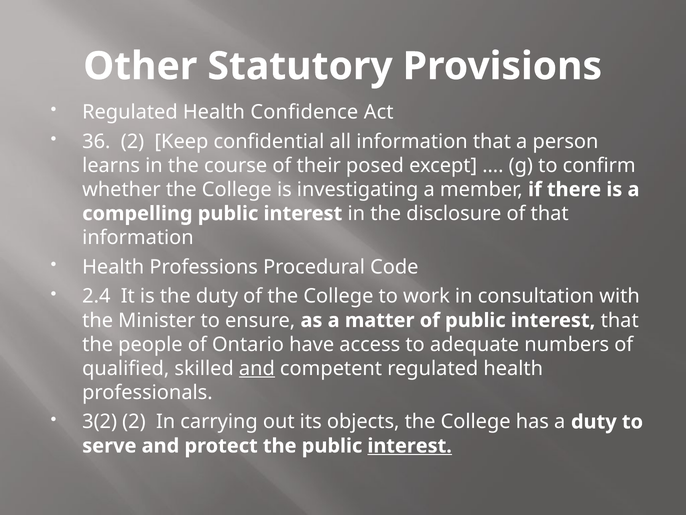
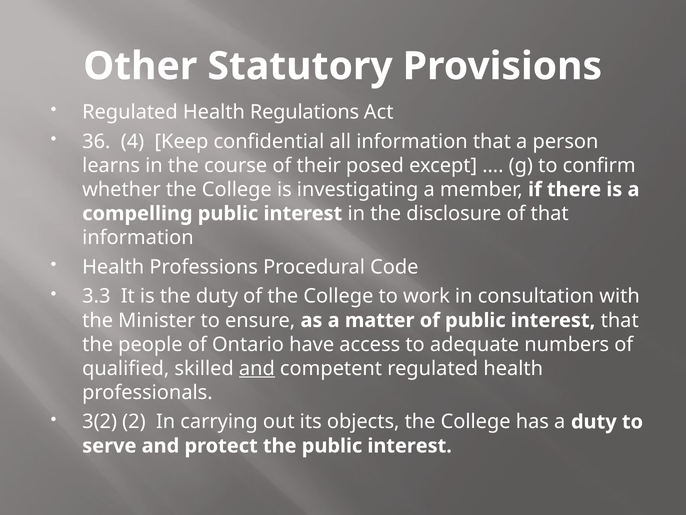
Confidence: Confidence -> Regulations (305, 112)
36 2: 2 -> 4 (133, 141)
2.4: 2.4 -> 3.3 (96, 296)
interest underline: present -> none (410, 445)
